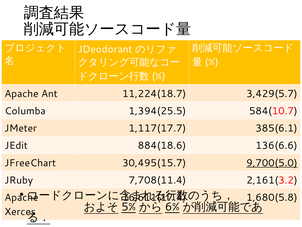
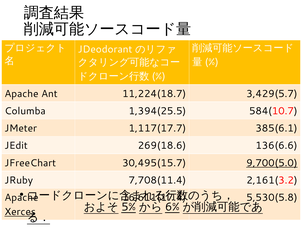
884(18.6: 884(18.6 -> 269(18.6 (162, 145)
1,680(5.8: 1,680(5.8 -> 5,530(5.8 (272, 197)
Xerces underline: none -> present (20, 211)
